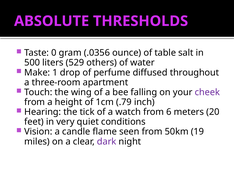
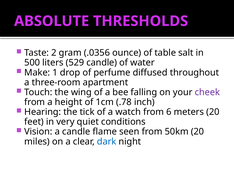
0: 0 -> 2 (54, 53)
529 others: others -> candle (102, 62)
.79: .79 -> .78 (124, 102)
50km 19: 19 -> 20 (197, 131)
dark colour: purple -> blue (107, 141)
